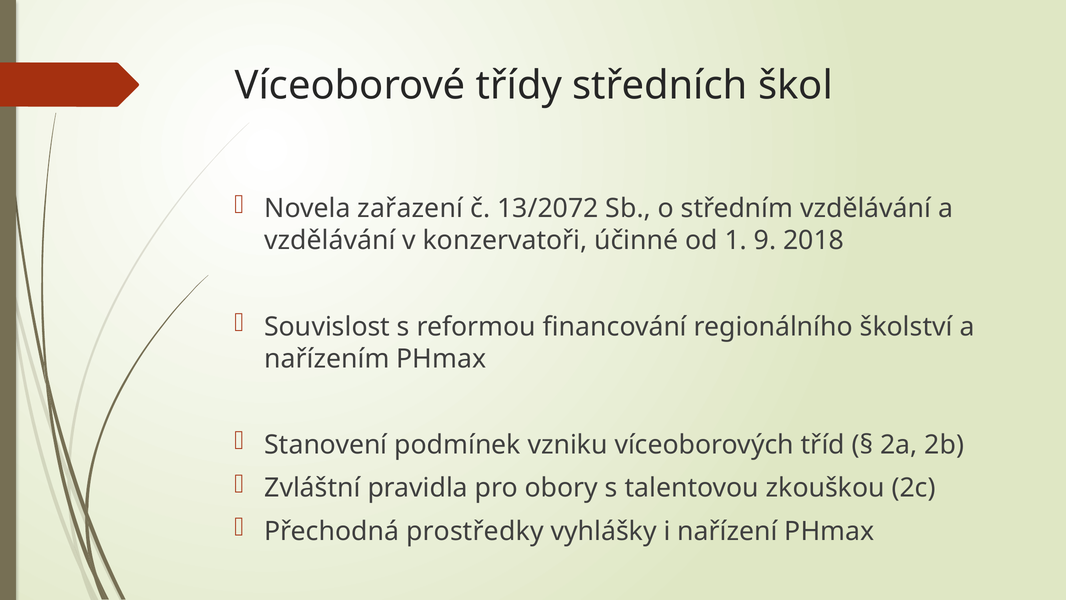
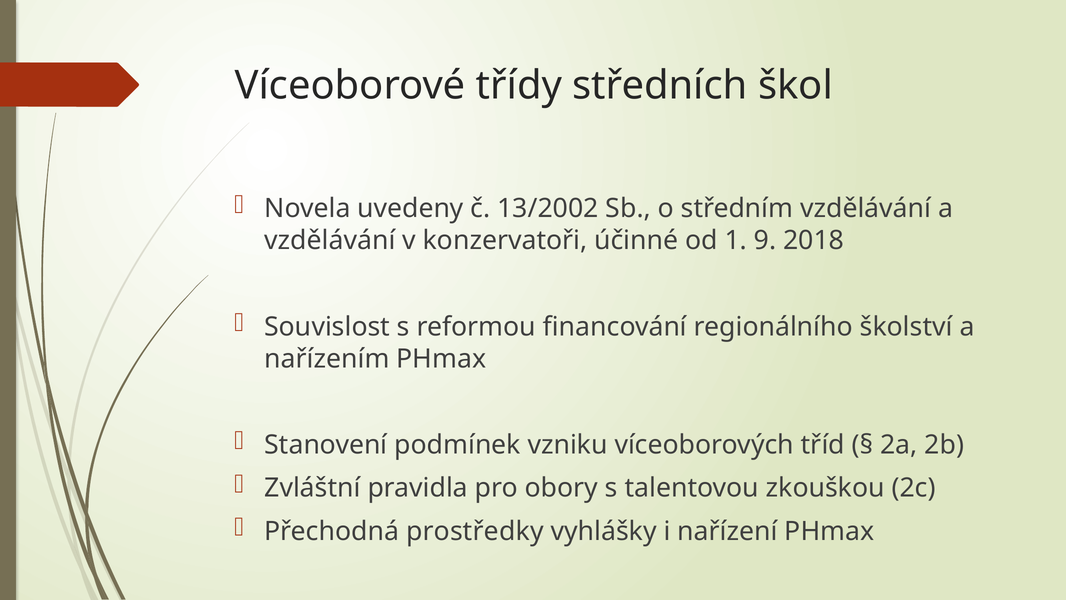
zařazení: zařazení -> uvedeny (410, 208)
13/2072: 13/2072 -> 13/2002 (548, 208)
